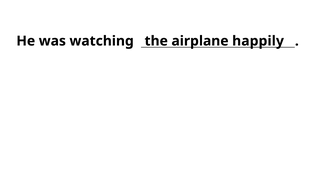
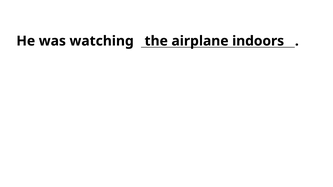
happily: happily -> indoors (258, 41)
